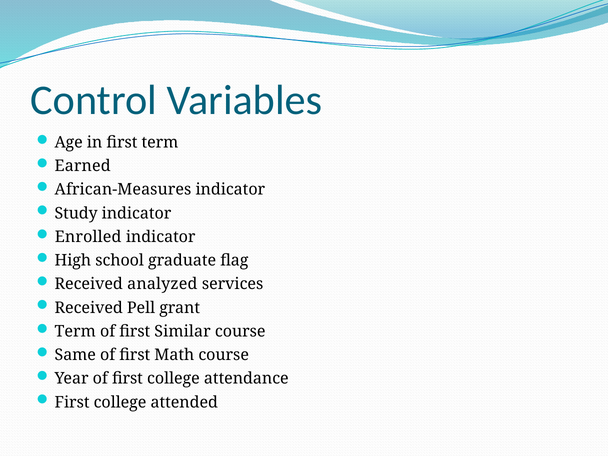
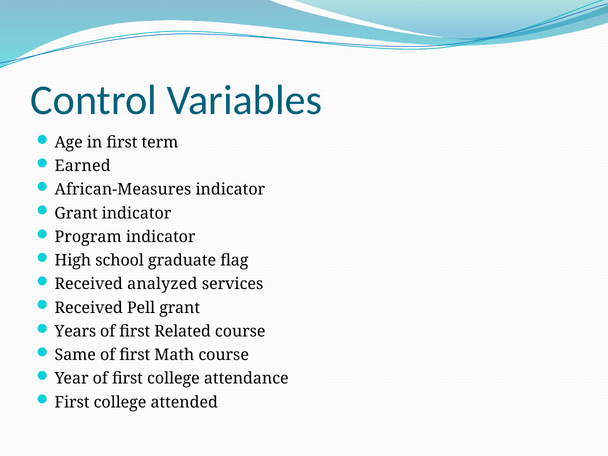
Study: Study -> Grant (76, 213)
Enrolled: Enrolled -> Program (88, 237)
Term: Term -> Years (75, 331)
Similar: Similar -> Related (183, 331)
